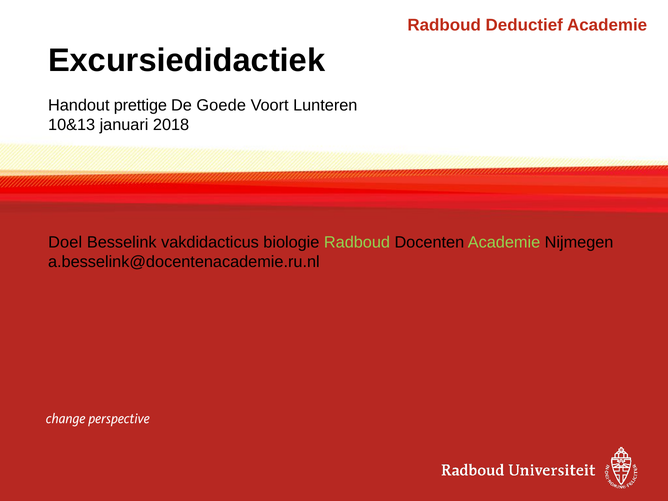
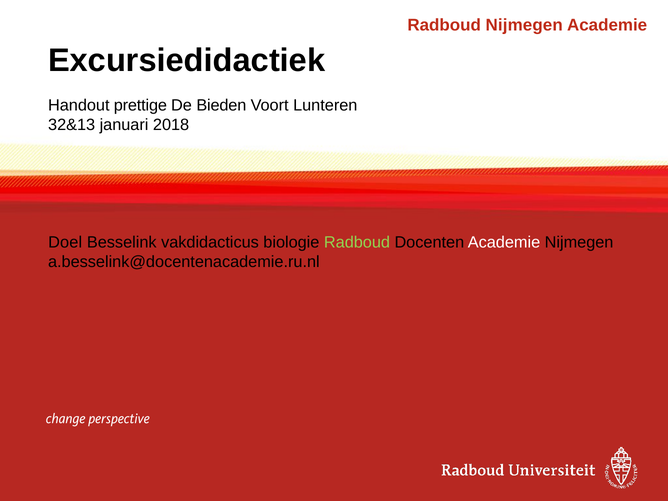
Radboud Deductief: Deductief -> Nijmegen (524, 25)
Goede: Goede -> Bieden (221, 105)
10&13: 10&13 -> 32&13 (72, 125)
Academie colour: light green -> white (504, 242)
